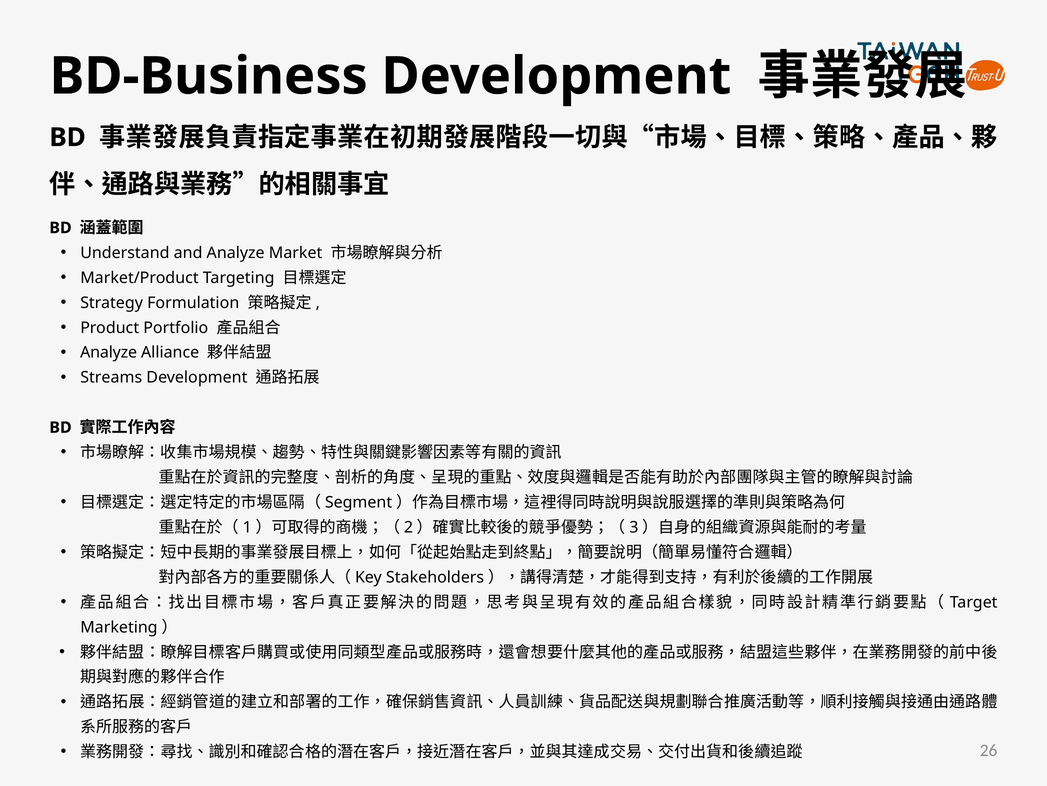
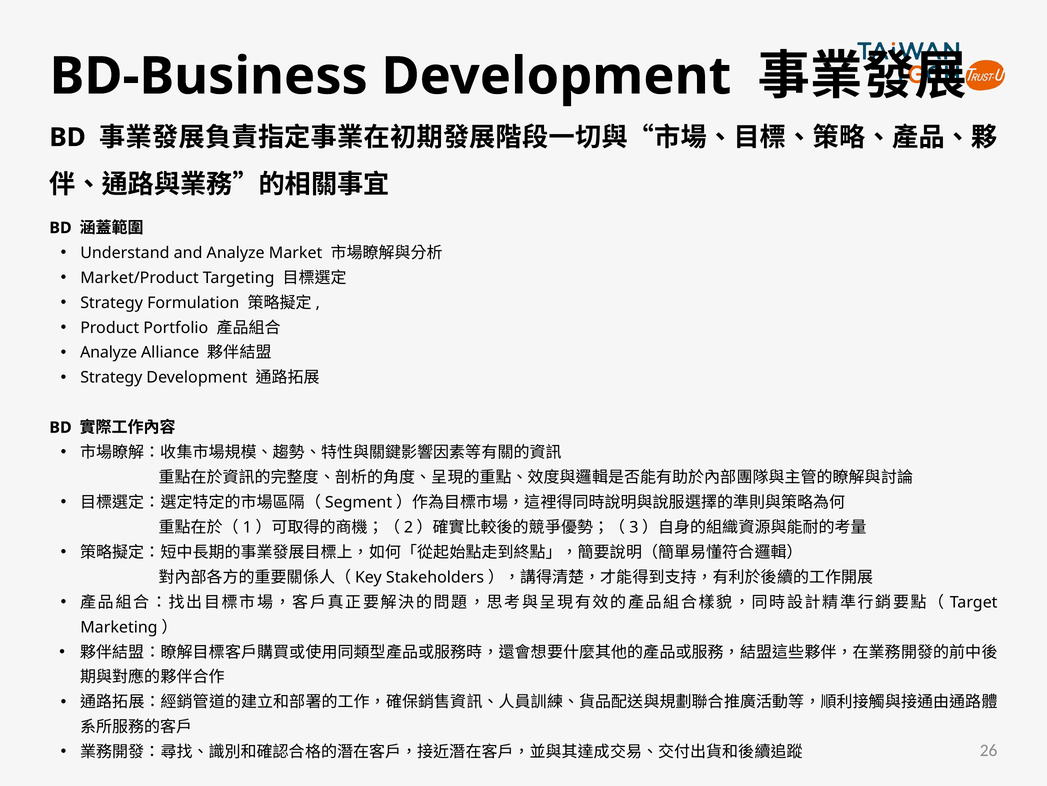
Streams: Streams -> Strategy (111, 377)
